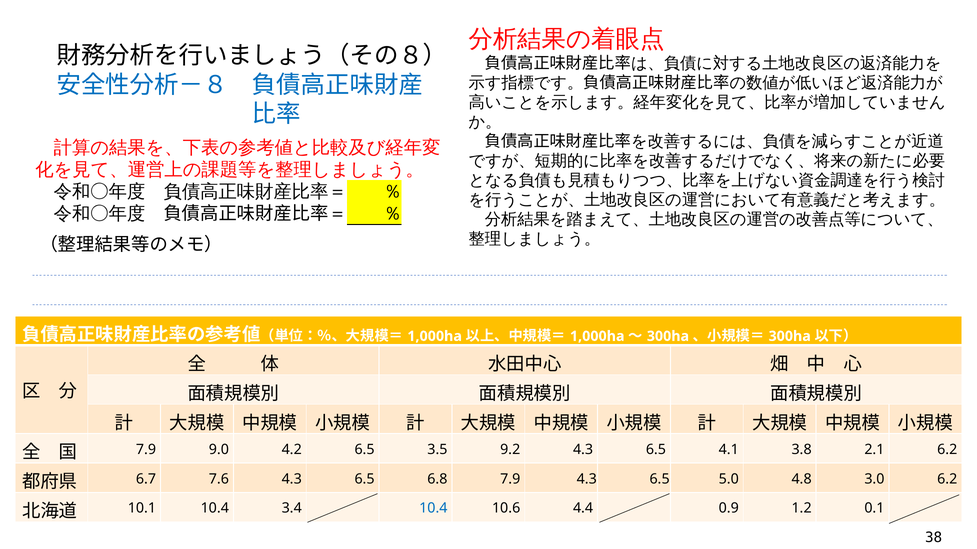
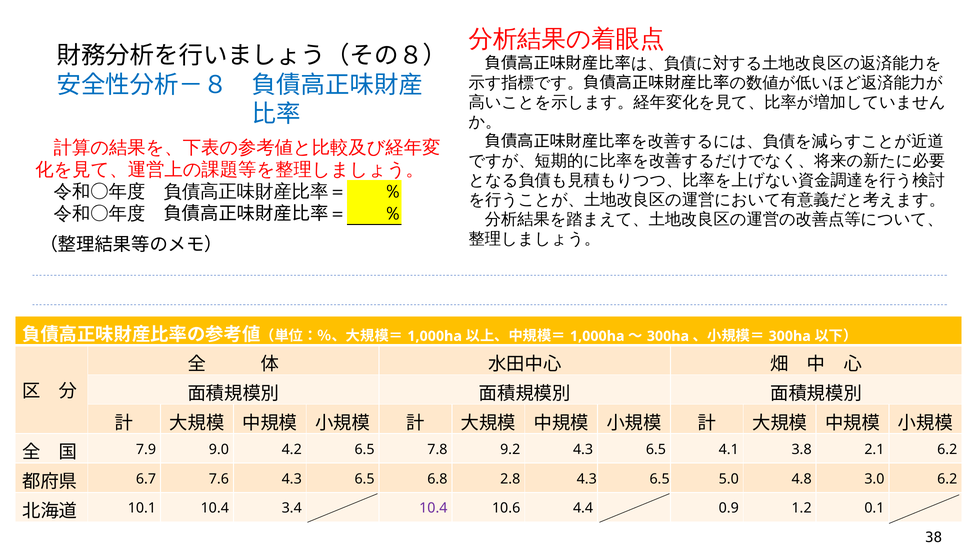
3.5: 3.5 -> 7.8 (437, 450)
6.8 7.9: 7.9 -> 2.8 (510, 479)
10.4 colour: blue -> purple (433, 509)
